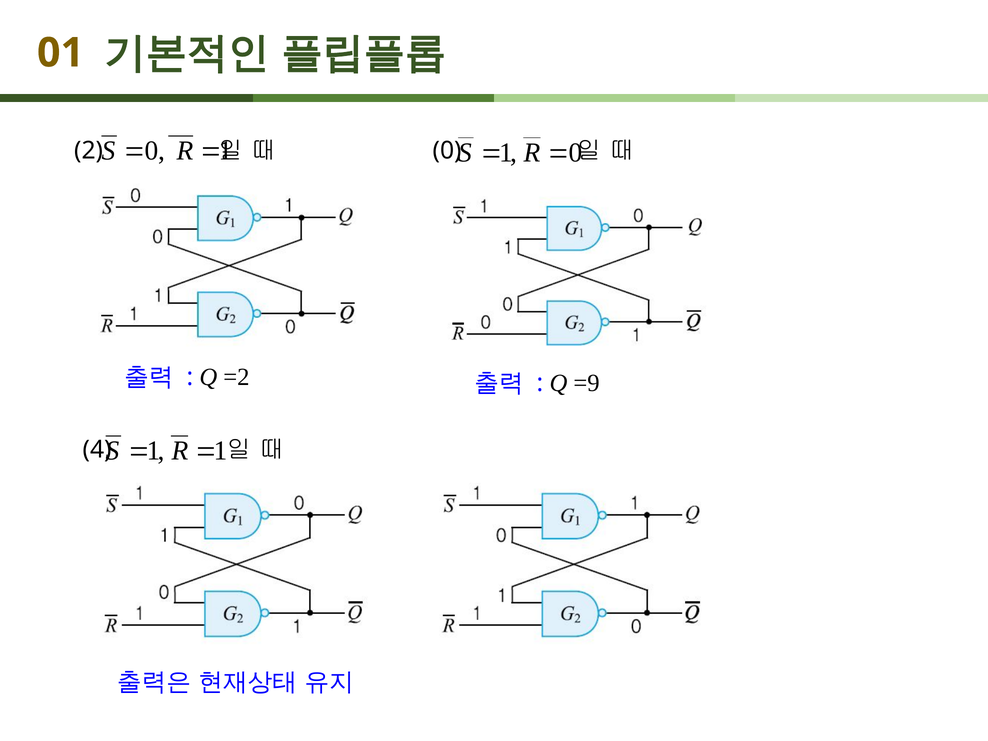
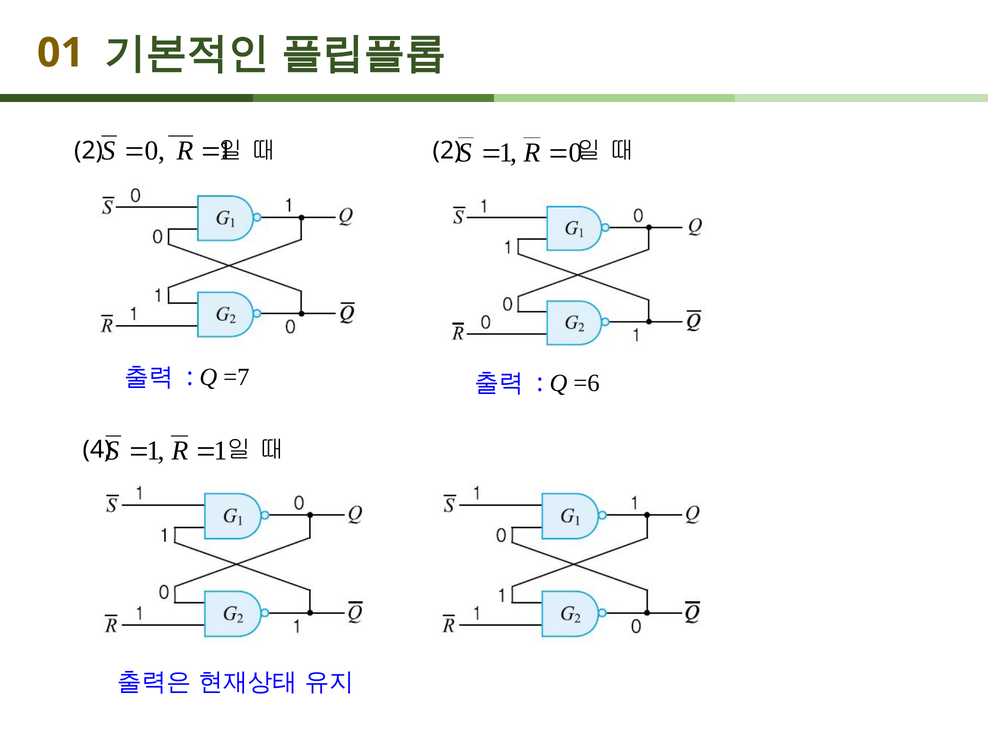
0: 0 -> 2 (447, 151)
=2: =2 -> =7 (236, 377)
=9: =9 -> =6 (587, 383)
